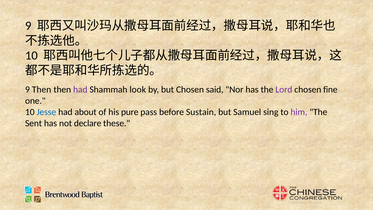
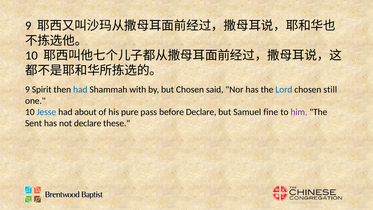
9 Then: Then -> Spirit (42, 90)
had colour: purple -> blue (80, 90)
look: look -> with (138, 90)
Lord colour: purple -> blue (284, 90)
fine: fine -> still (330, 90)
before Sustain: Sustain -> Declare (201, 112)
sing: sing -> fine (271, 112)
